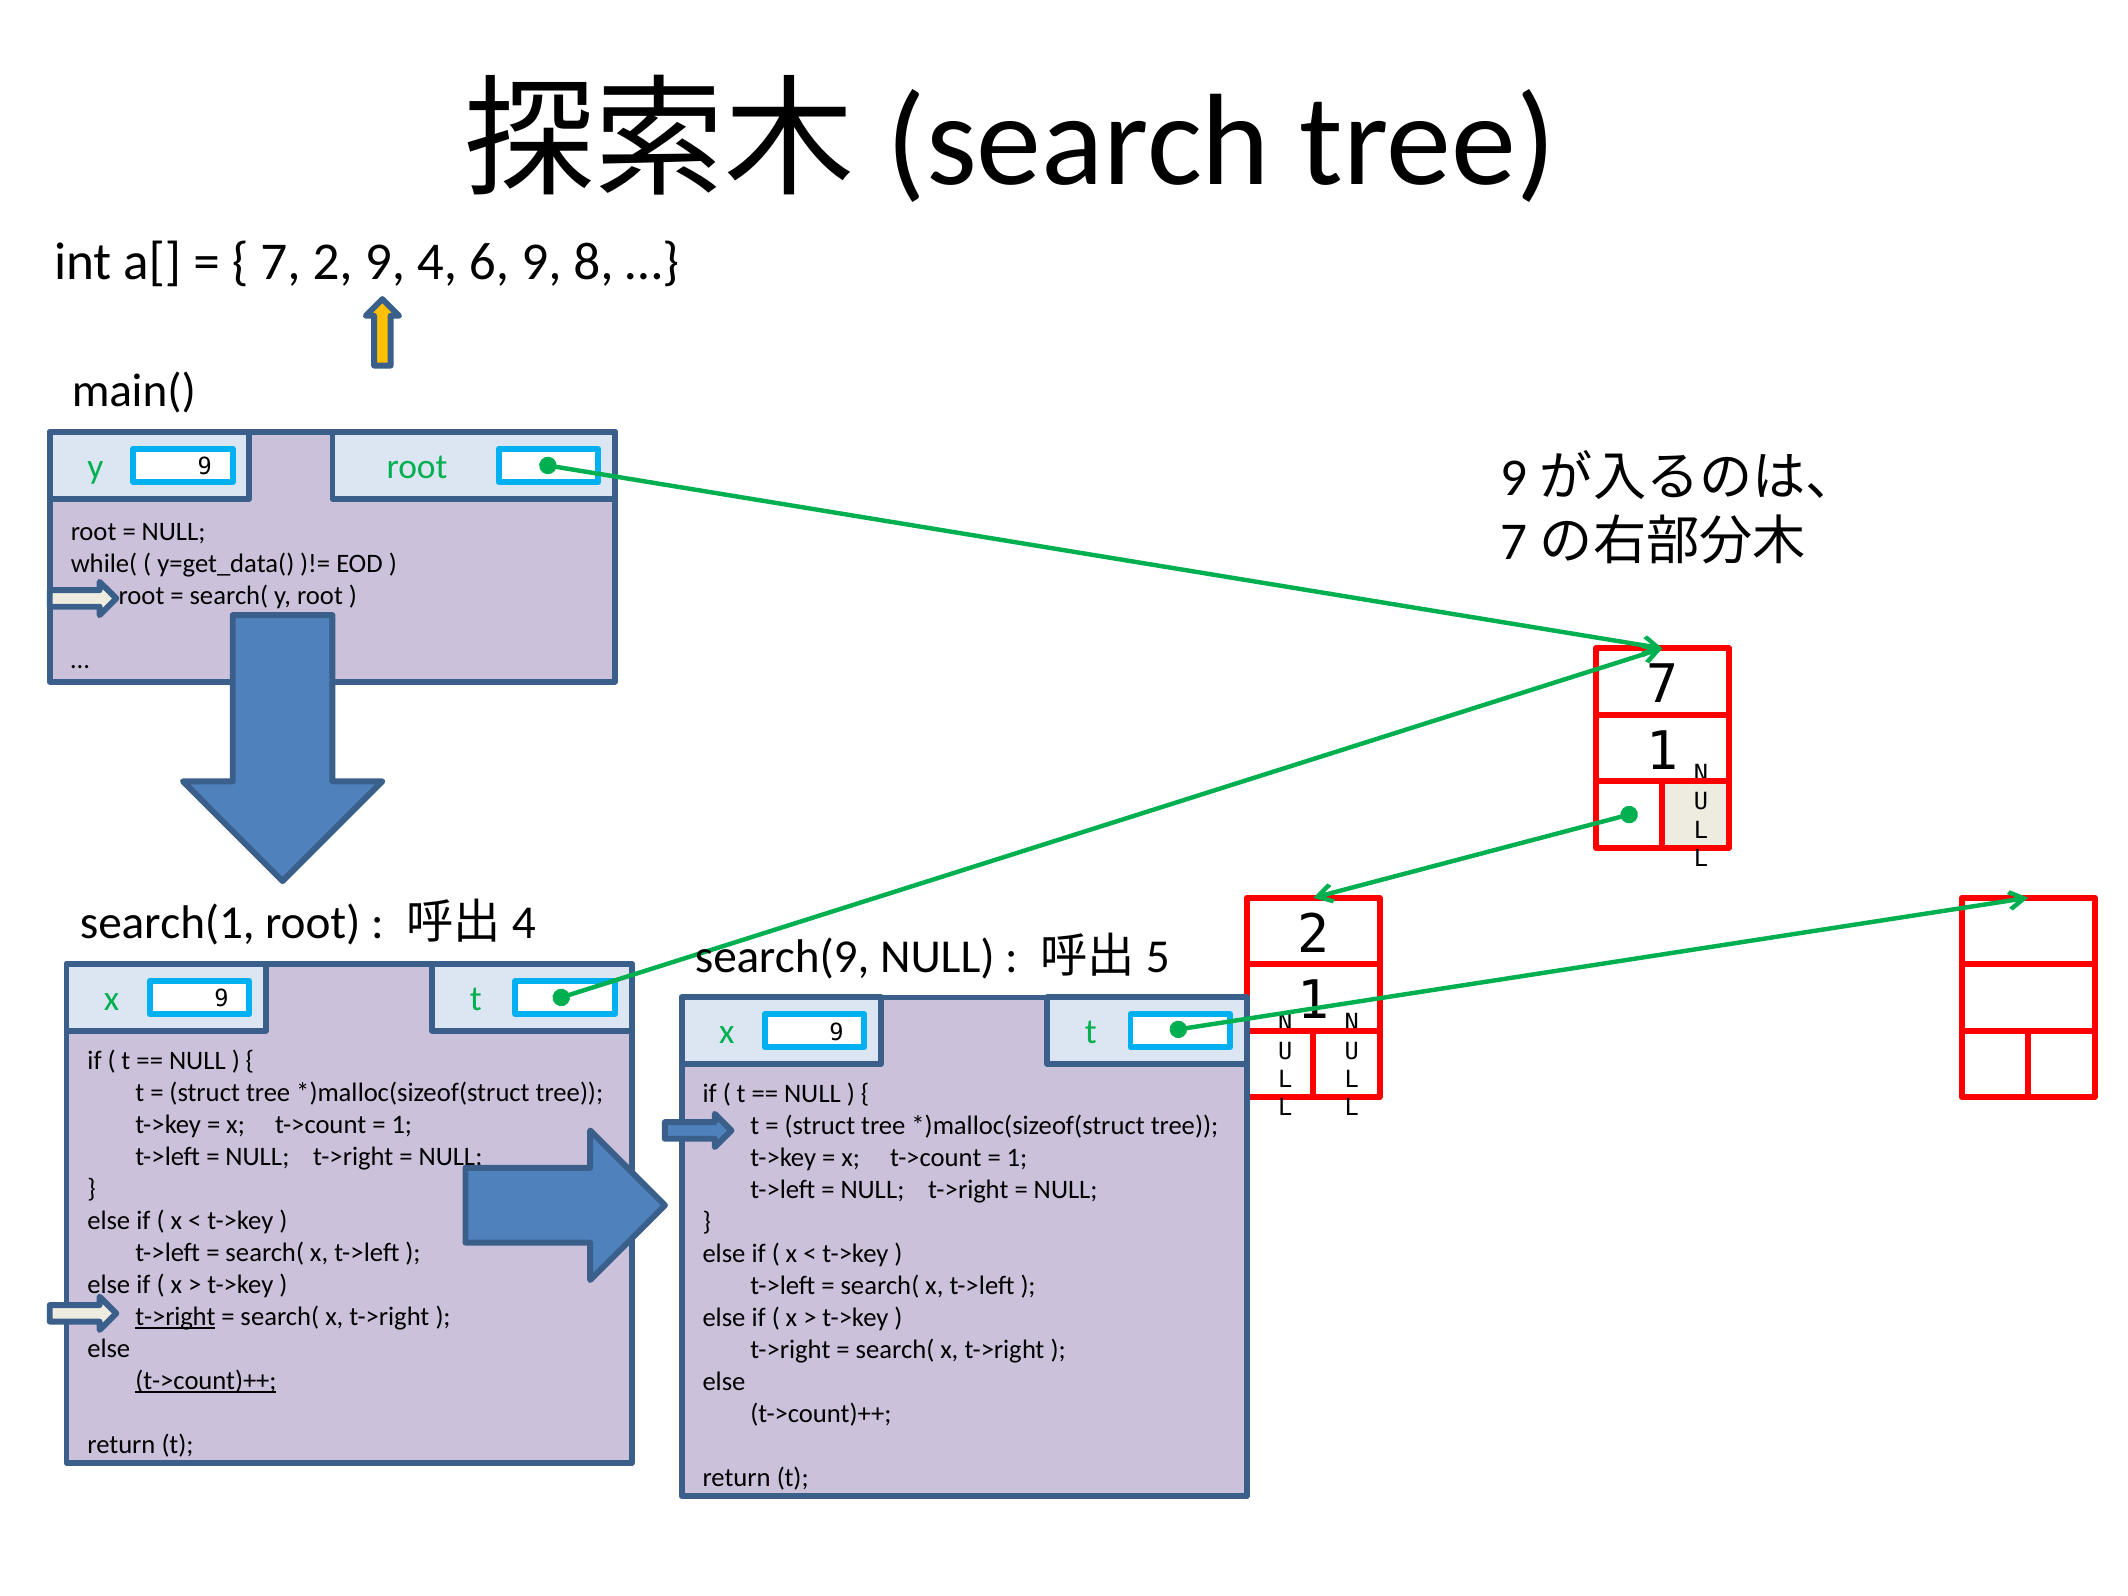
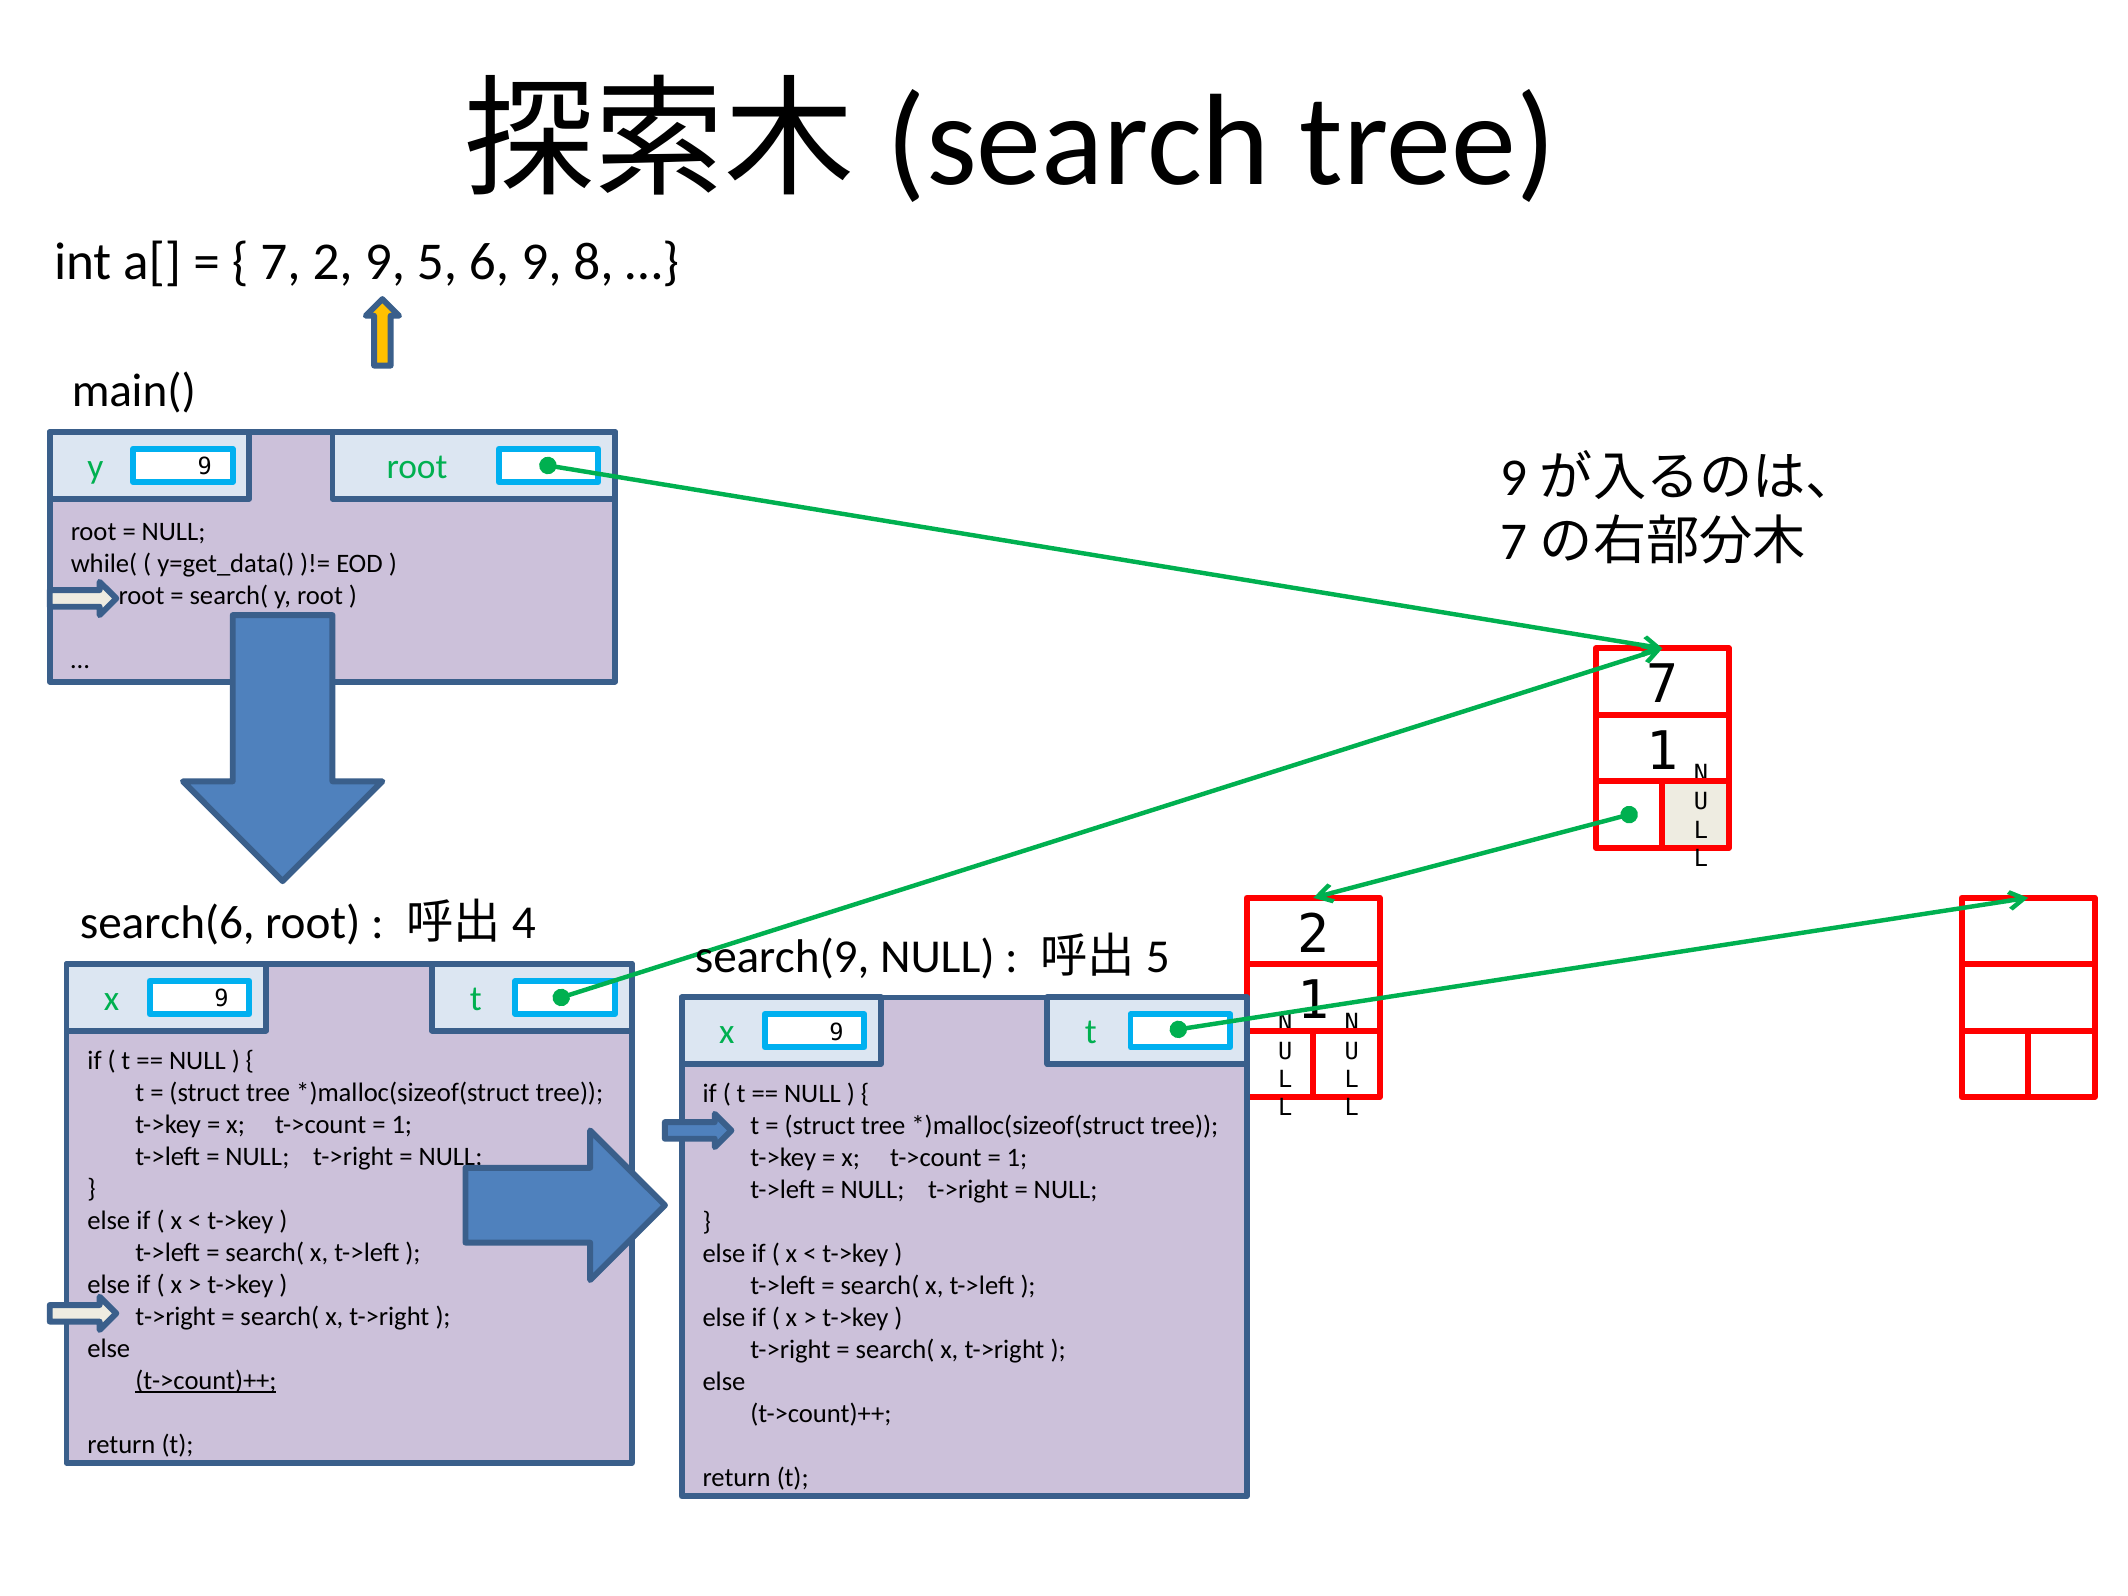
4: 4 -> 5 (437, 262)
search(1: search(1 -> search(6 (167, 923)
t->right underline: present -> none (175, 1317)
